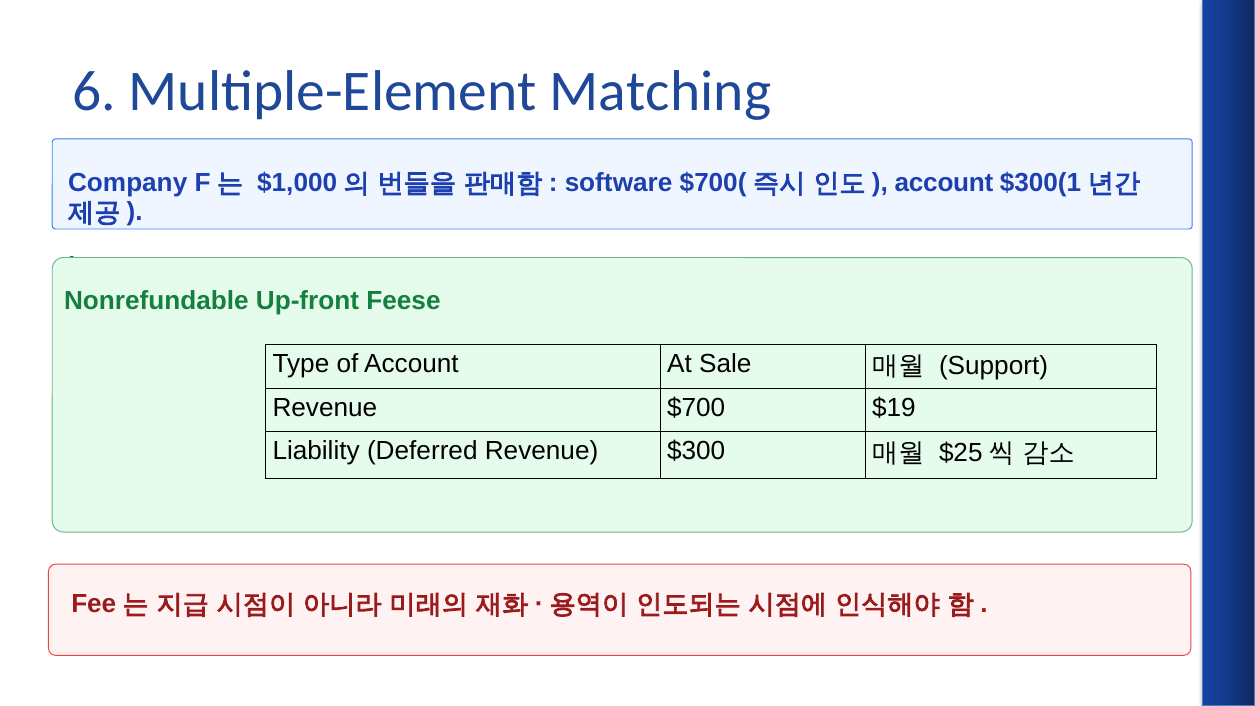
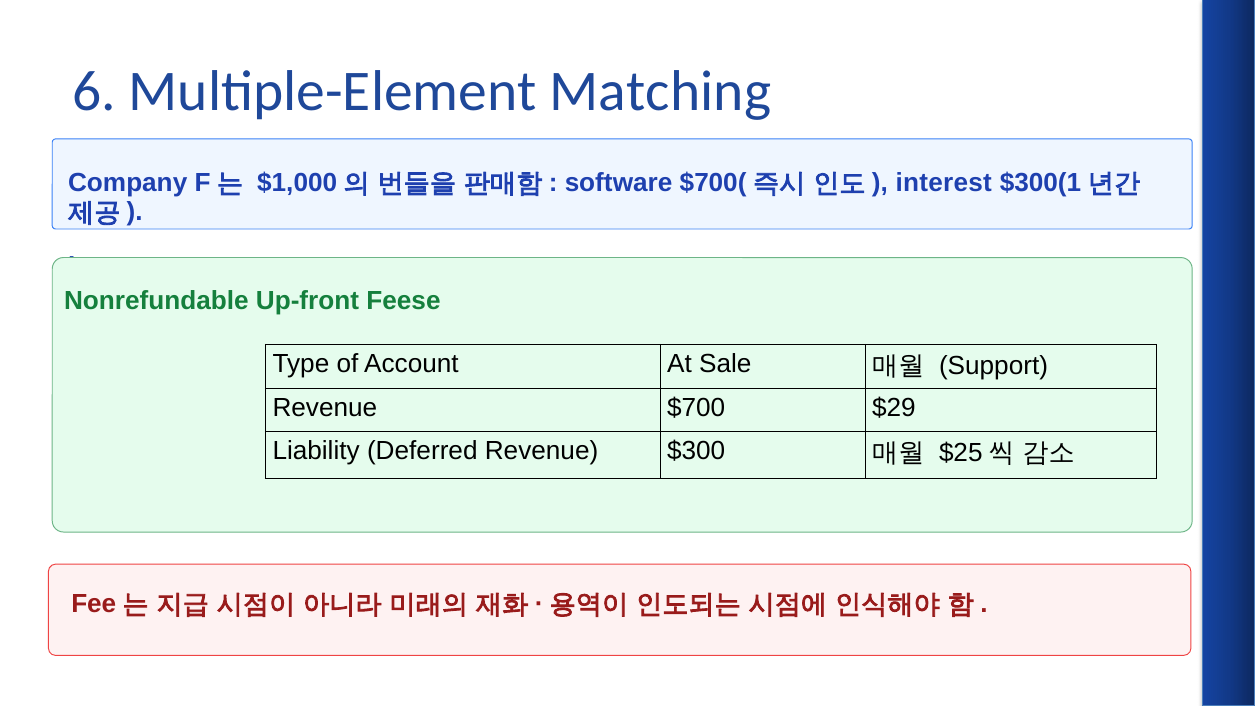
account: account -> interest (944, 183)
$19: $19 -> $29 (894, 408)
